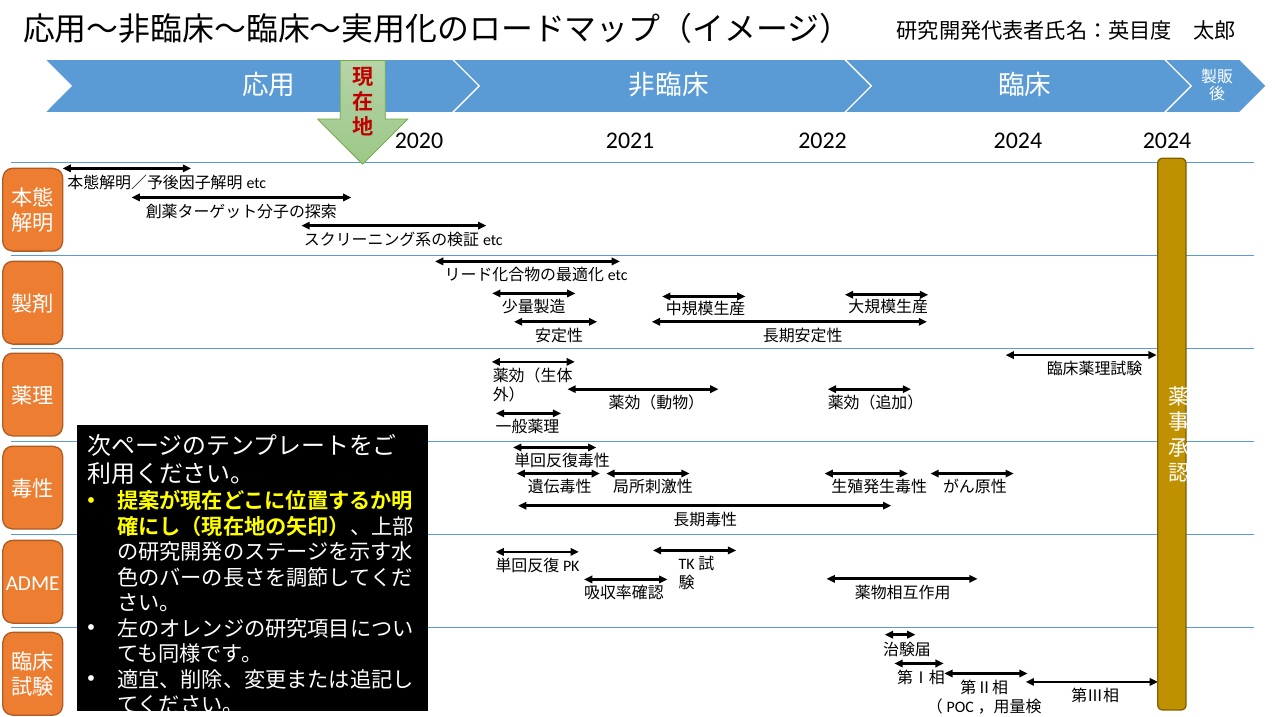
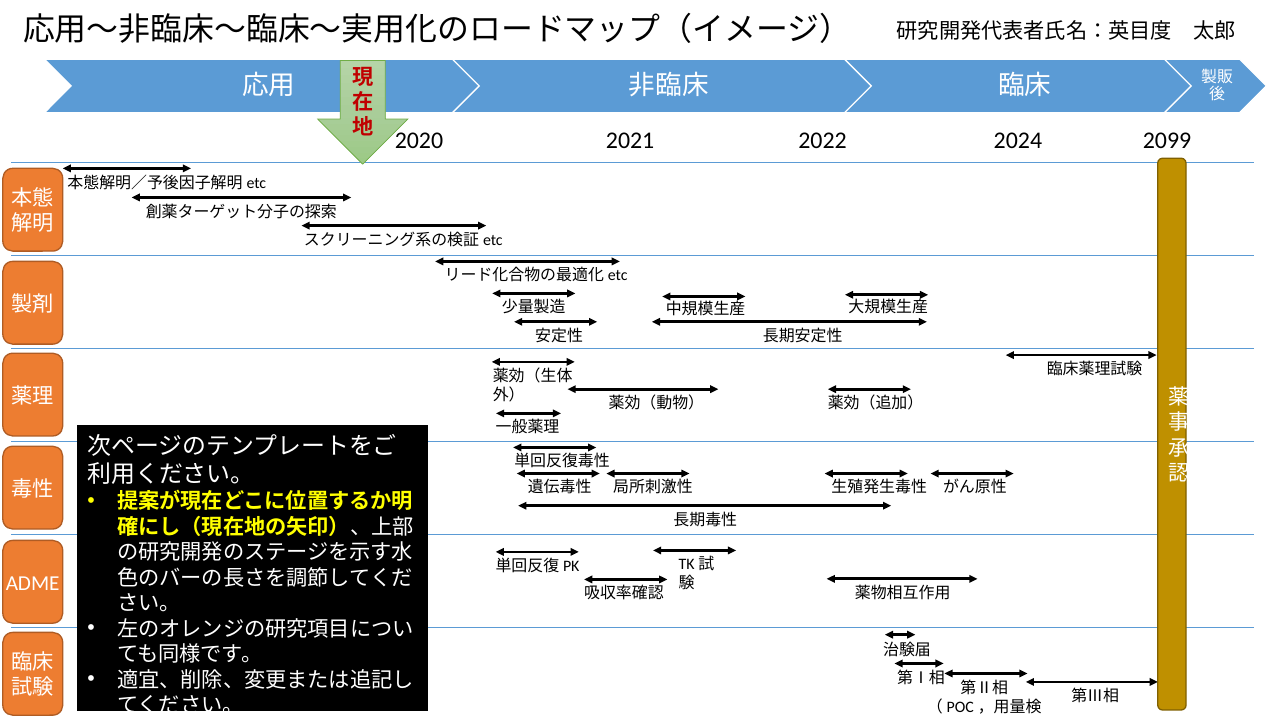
2024 2024: 2024 -> 2099 (1167, 141)
